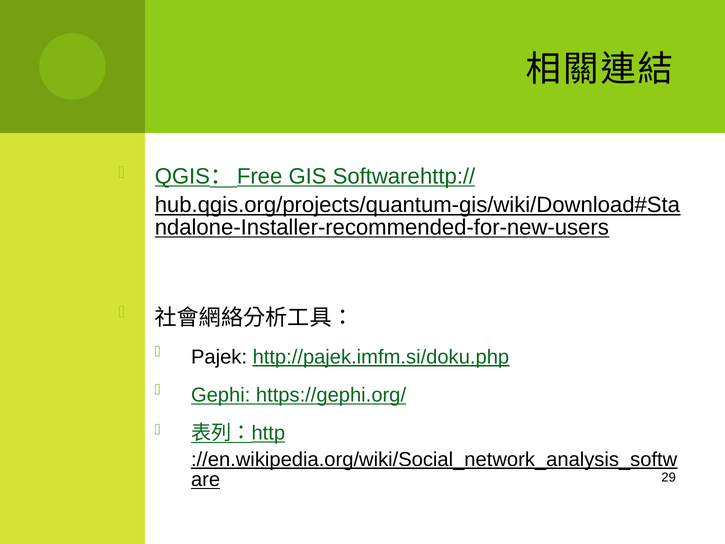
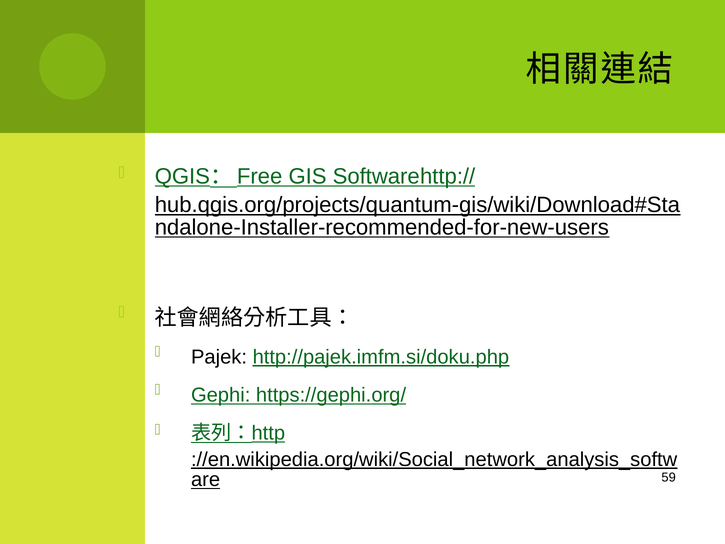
29: 29 -> 59 (669, 477)
